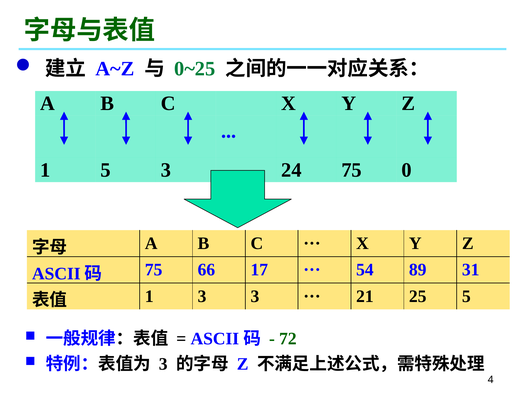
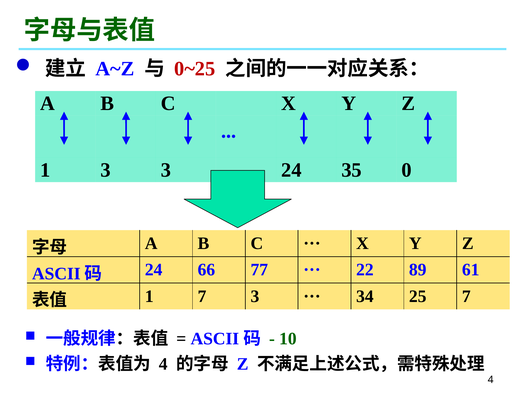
0~25 colour: green -> red (195, 69)
1 5: 5 -> 3 (106, 170)
75: 75 -> 35 (352, 170)
75: 75 -> 24 (154, 270)
17: 17 -> 77 (259, 270)
54: 54 -> 22 (365, 270)
31: 31 -> 61 (471, 270)
1 3: 3 -> 7 (202, 296)
21: 21 -> 34 (365, 296)
25 5: 5 -> 7 (466, 296)
72: 72 -> 10 (288, 338)
3: 3 -> 4 (163, 364)
